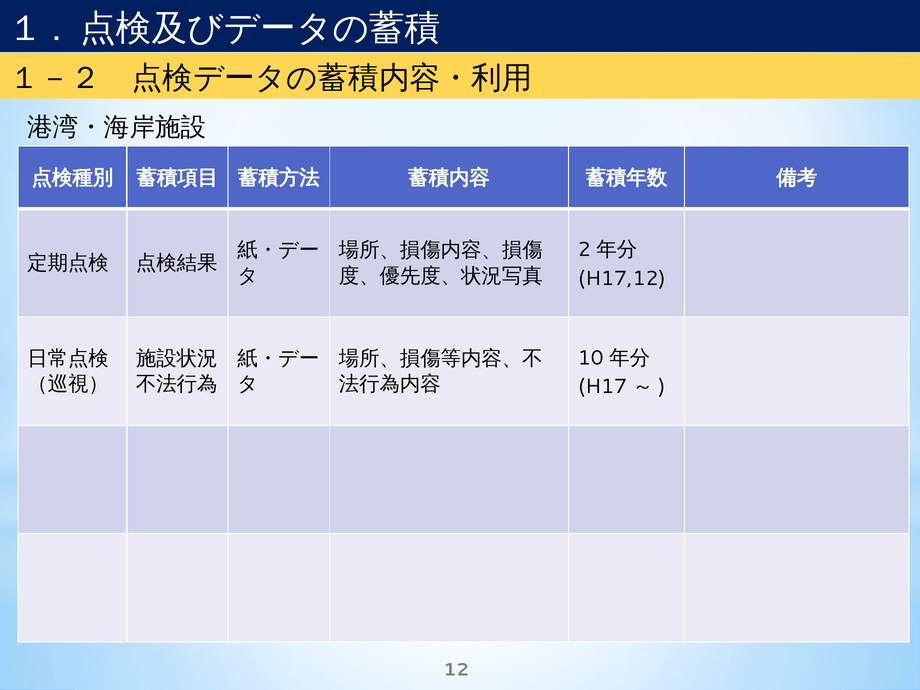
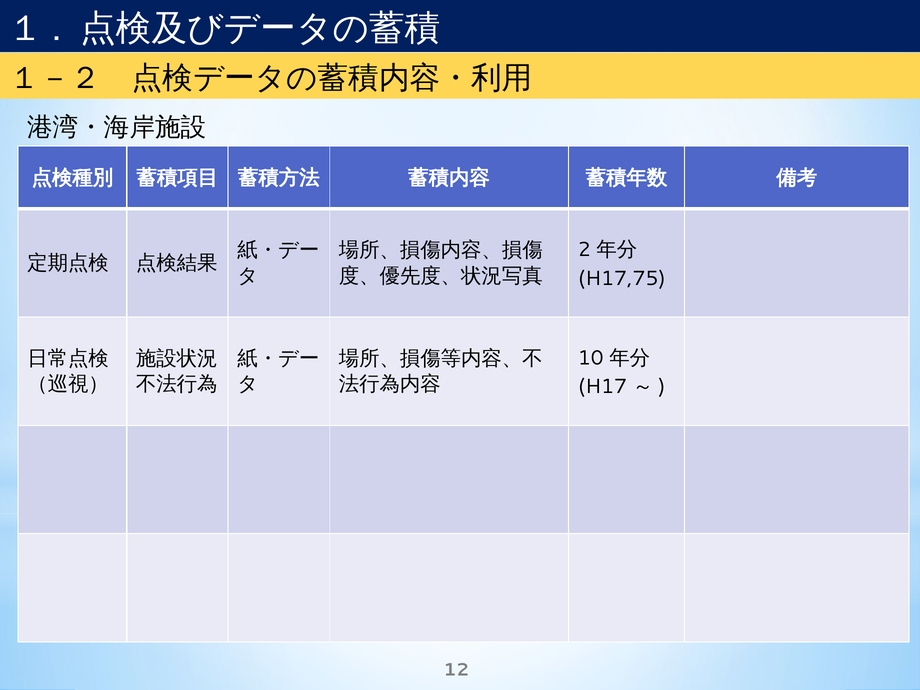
H17,12: H17,12 -> H17,75 (622, 278)
